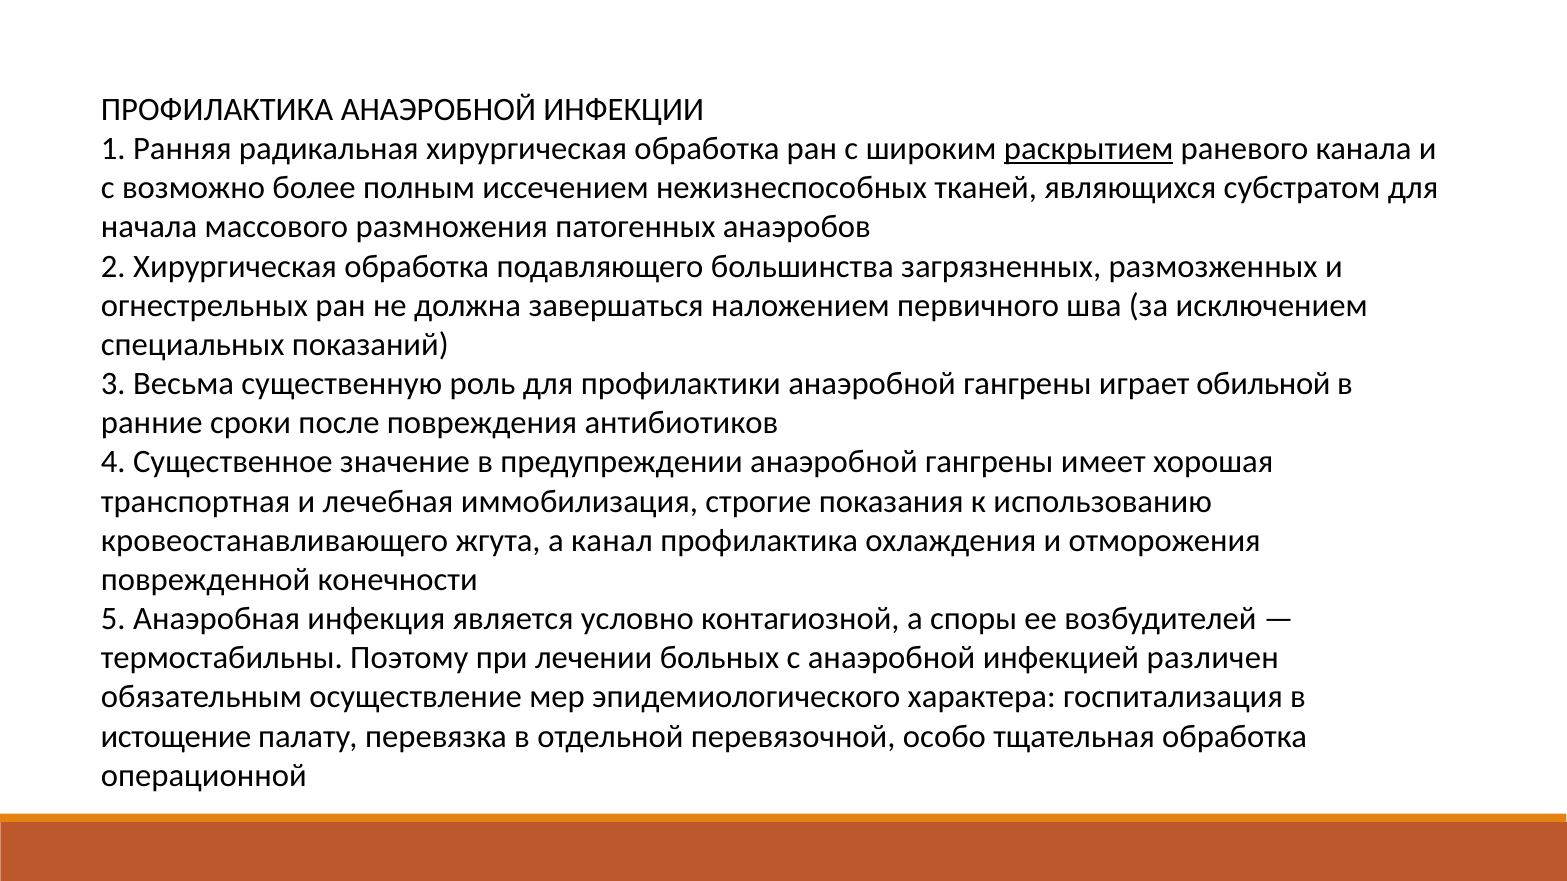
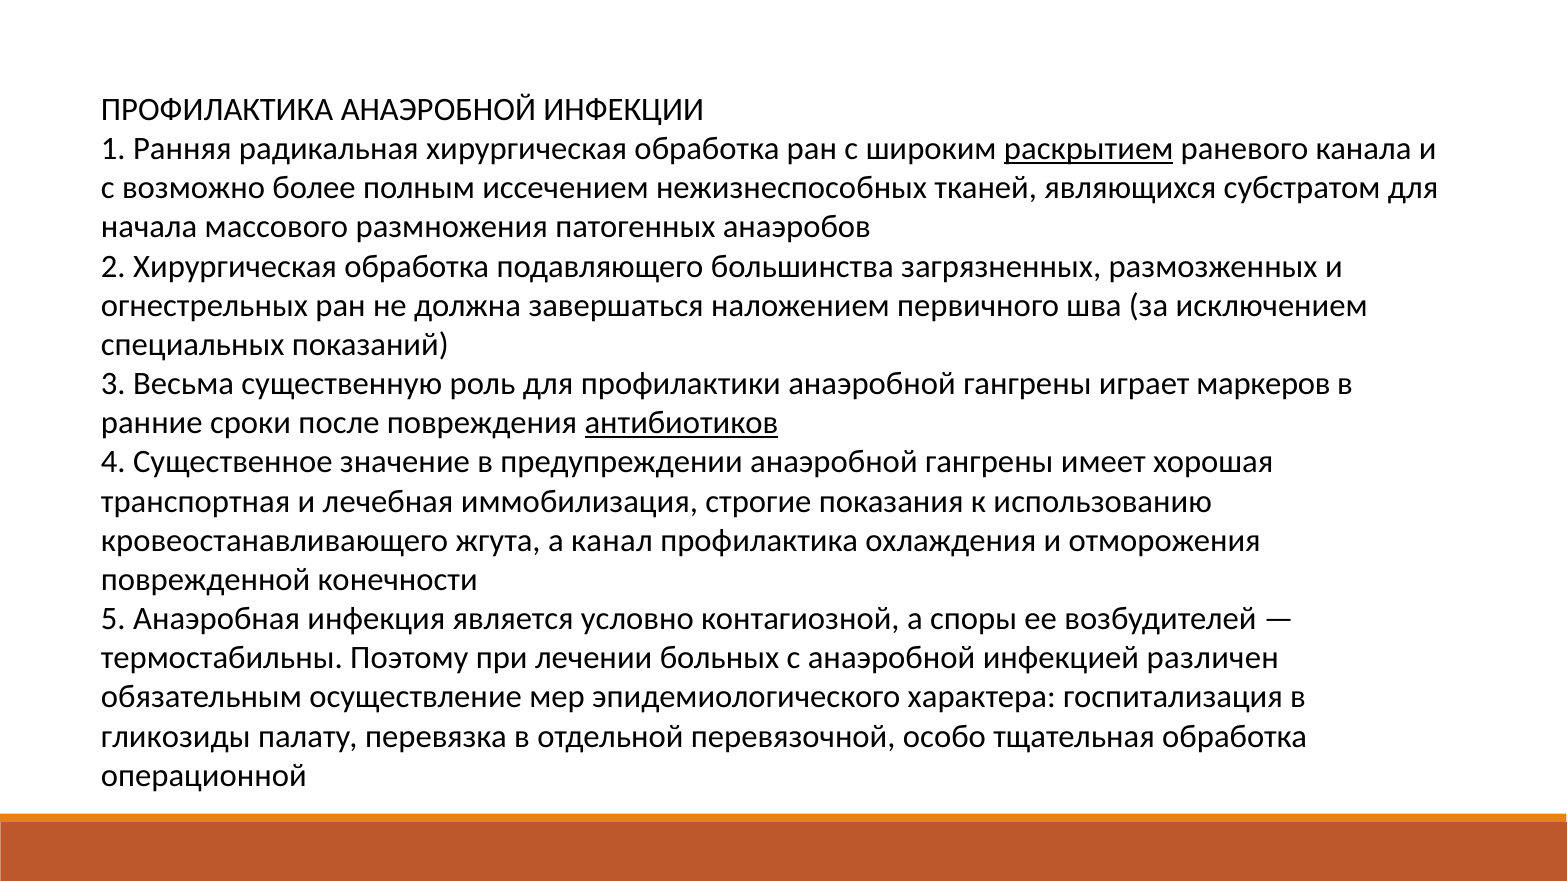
обильной: обильной -> маркеров (1263, 384)
антибиотиков underline: none -> present (681, 423)
истощение: истощение -> гликозиды (176, 737)
